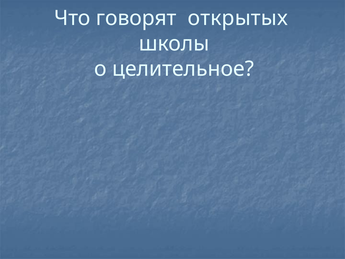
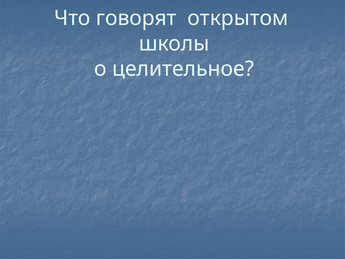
открытых: открытых -> открытом (238, 18)
